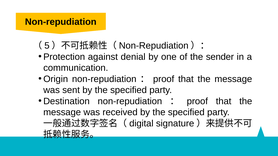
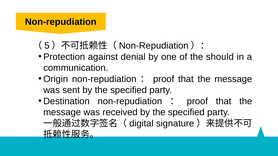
sender: sender -> should (220, 57)
